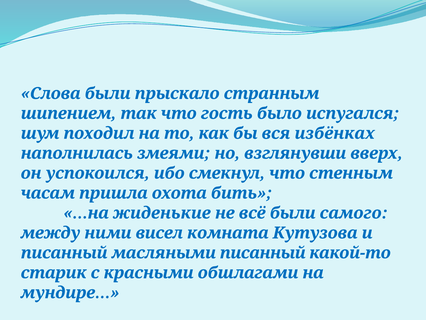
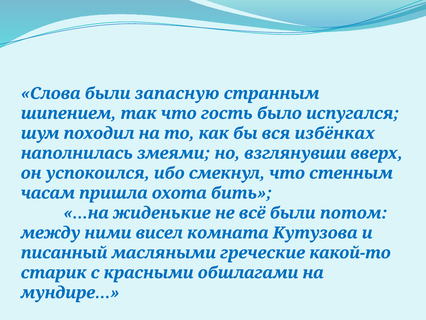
прыскало: прыскало -> запасную (177, 93)
самого: самого -> потом (354, 213)
масляными писанный: писанный -> греческие (263, 252)
